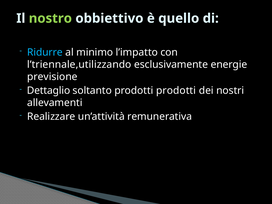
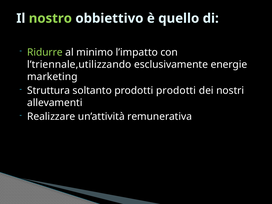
Ridurre colour: light blue -> light green (45, 52)
previsione: previsione -> marketing (52, 77)
Dettaglio: Dettaglio -> Struttura (49, 91)
